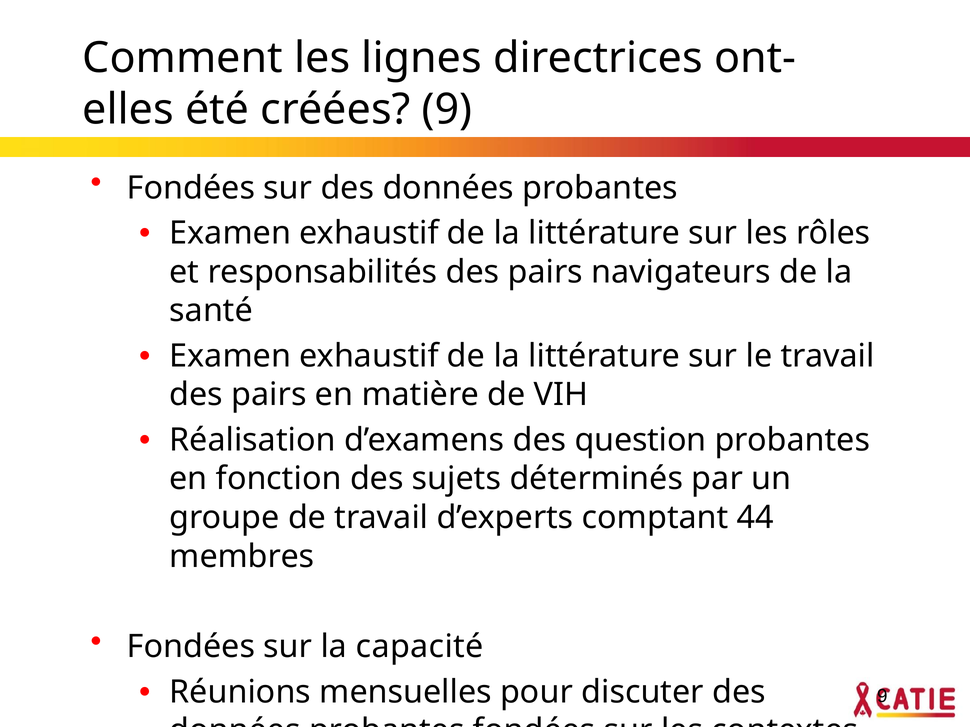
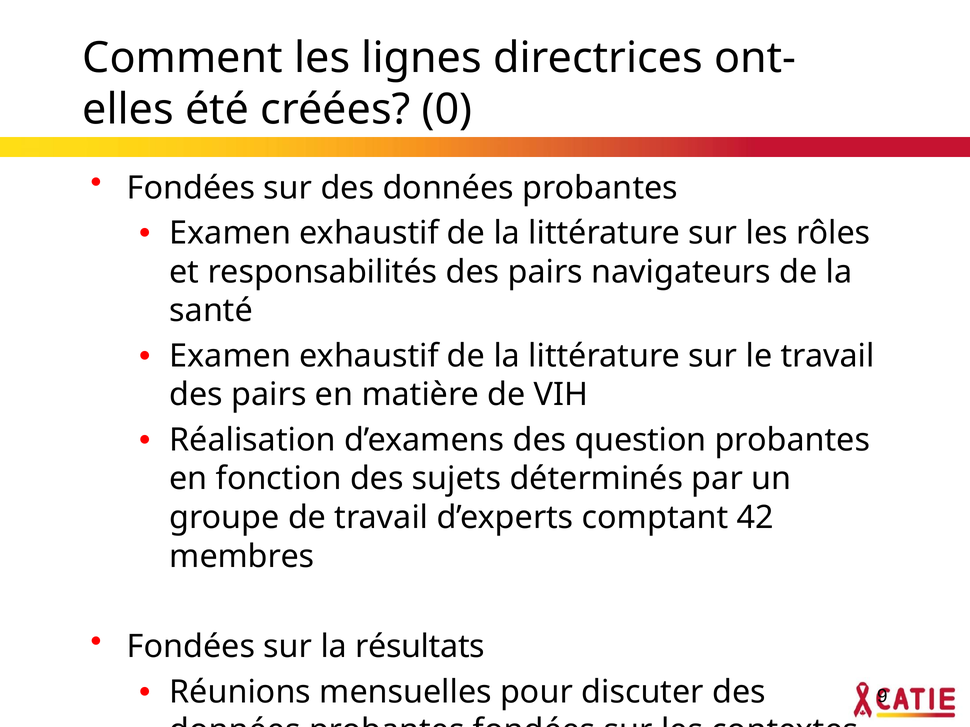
créées 9: 9 -> 0 (447, 110)
44: 44 -> 42 (755, 518)
capacité: capacité -> résultats (420, 647)
